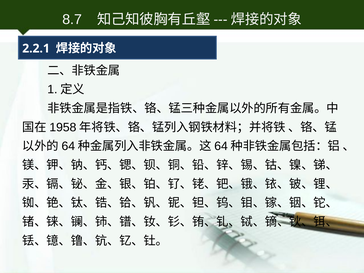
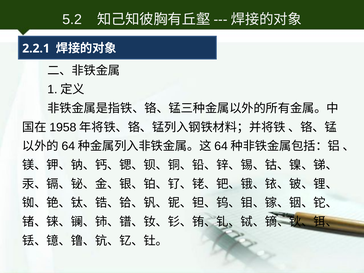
8.7: 8.7 -> 5.2 (72, 19)
